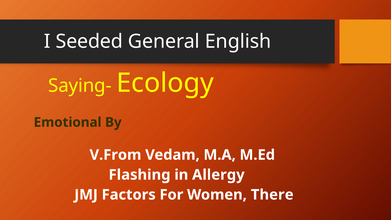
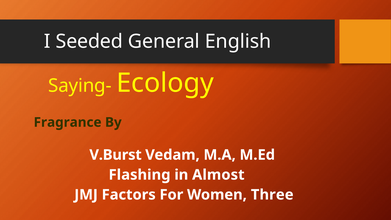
Emotional: Emotional -> Fragrance (68, 122)
V.From: V.From -> V.Burst (116, 155)
Allergy: Allergy -> Almost (218, 175)
There: There -> Three (272, 195)
